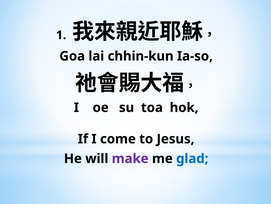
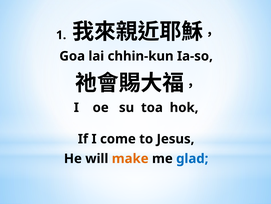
make colour: purple -> orange (130, 158)
